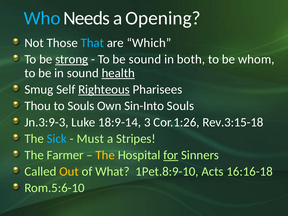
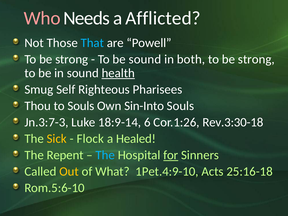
Who colour: light blue -> pink (42, 18)
Opening: Opening -> Afflicted (163, 18)
Which: Which -> Powell (149, 43)
strong underline: present -> none (72, 59)
whom: whom -> strong (256, 59)
Righteous underline: present -> none (104, 89)
Jn.3:9-3: Jn.3:9-3 -> Jn.3:7-3 (46, 122)
3: 3 -> 6 (147, 122)
Rev.3:15-18: Rev.3:15-18 -> Rev.3:30-18 (233, 122)
Sick colour: light blue -> yellow (57, 139)
Must: Must -> Flock (90, 139)
Stripes: Stripes -> Healed (136, 139)
Farmer: Farmer -> Repent (65, 155)
The colour: yellow -> light blue (105, 155)
1Pet.8:9-10: 1Pet.8:9-10 -> 1Pet.4:9-10 (167, 171)
16:16-18: 16:16-18 -> 25:16-18 (250, 171)
